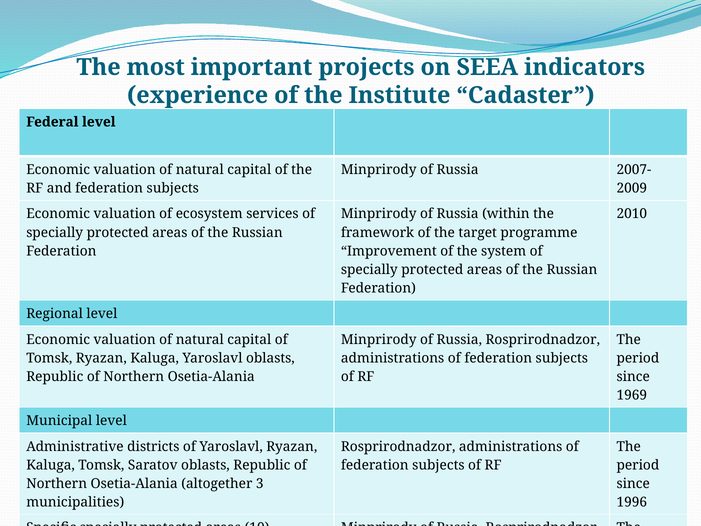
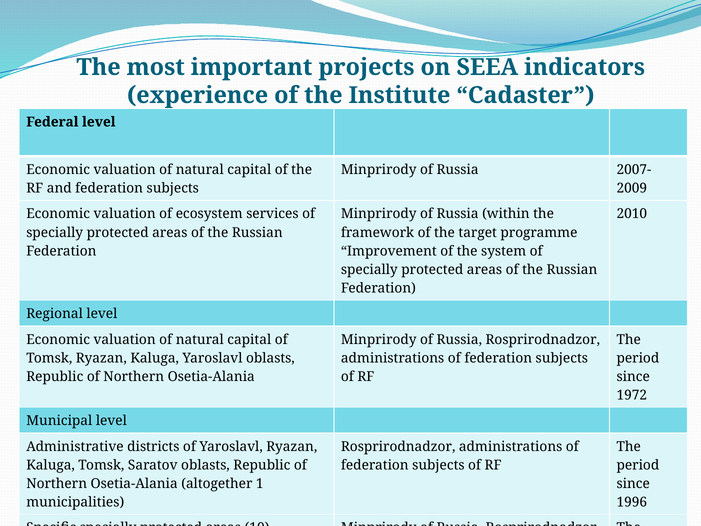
1969: 1969 -> 1972 (632, 395)
3: 3 -> 1 (260, 483)
